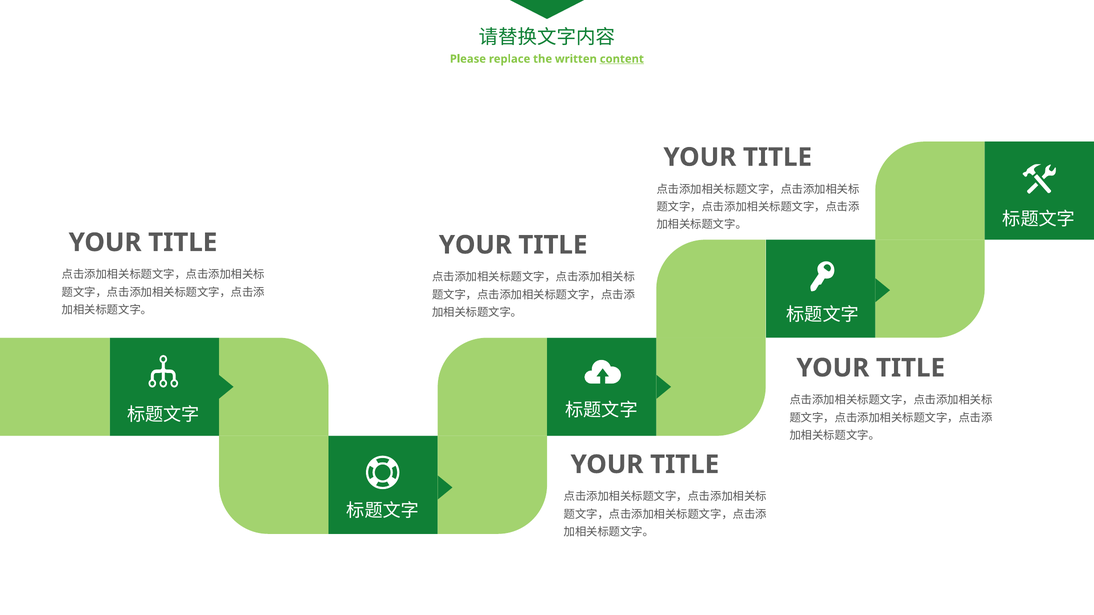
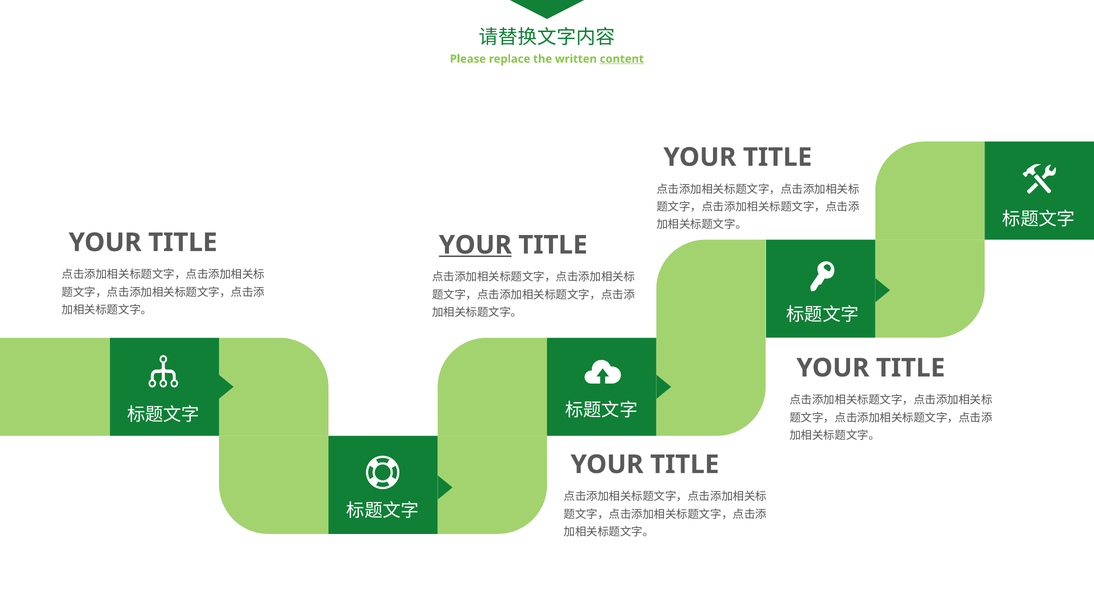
YOUR underline: none -> present (475, 245)
